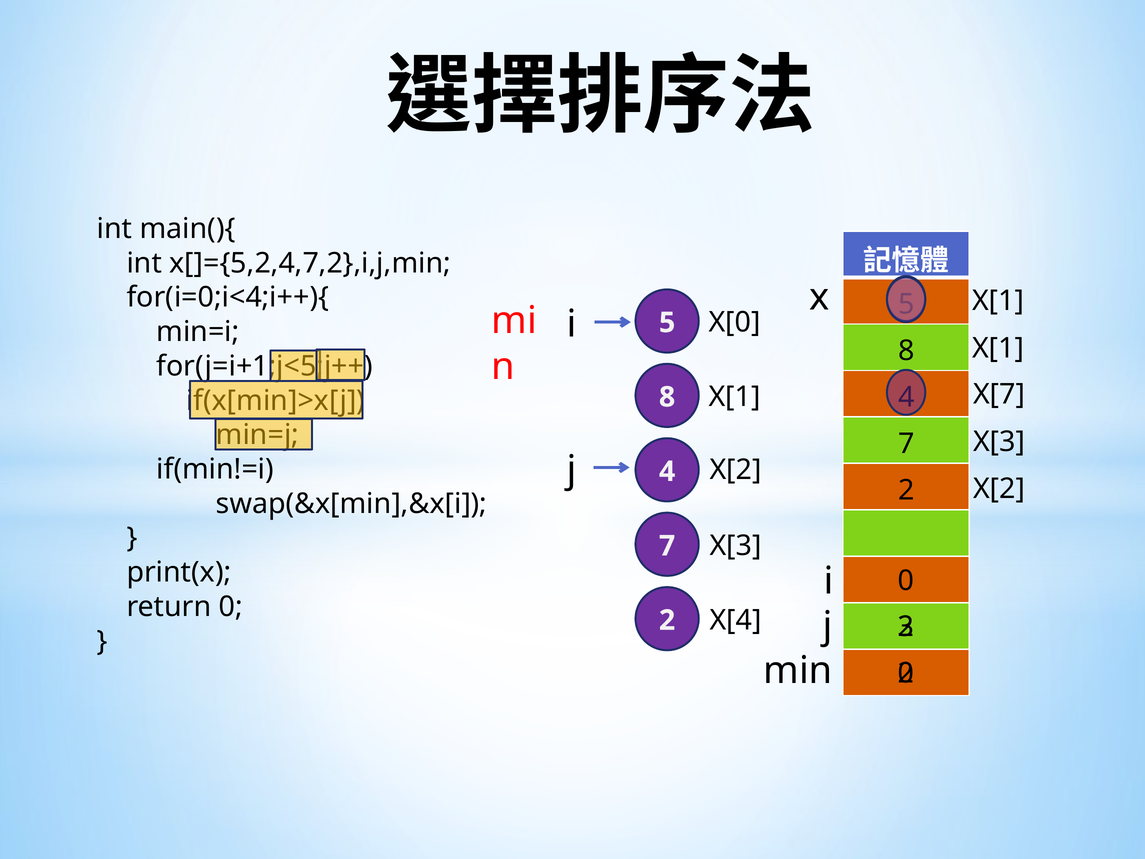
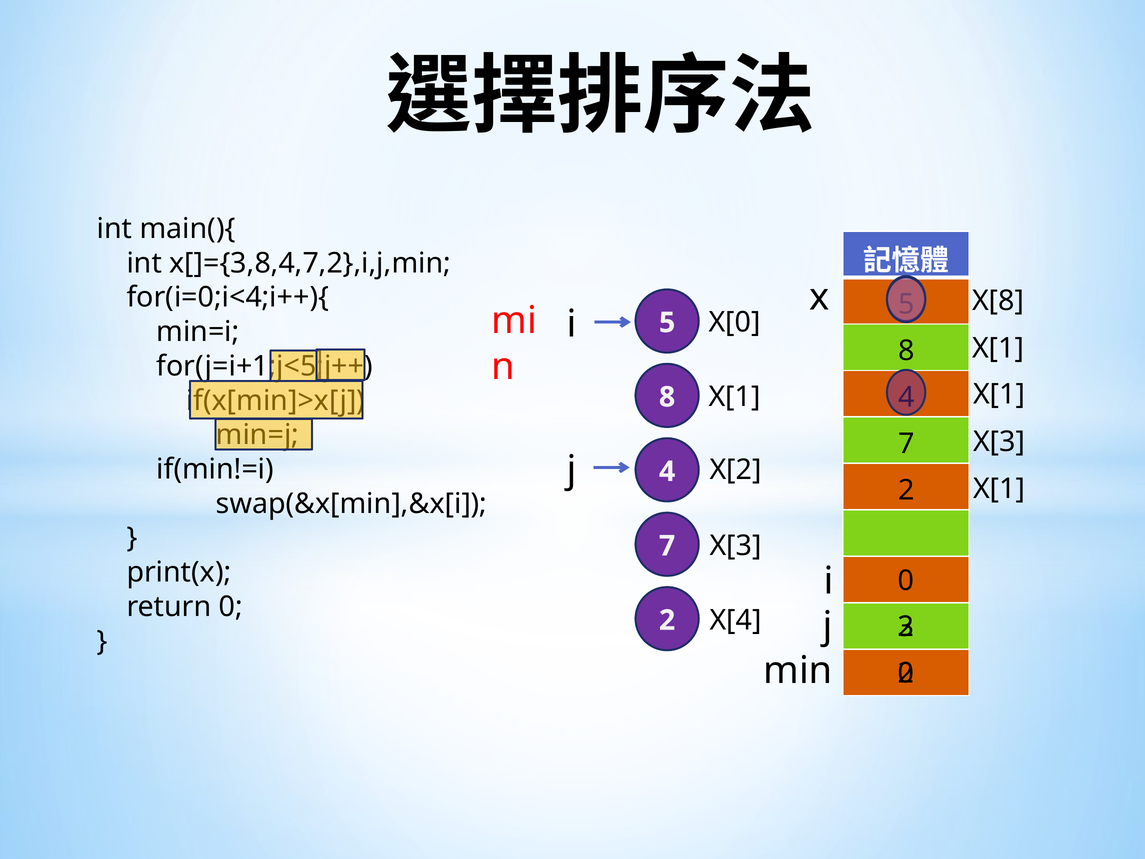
x[]={5,2,4,7,2},i,j,min: x[]={5,2,4,7,2},i,j,min -> x[]={3,8,4,7,2},i,j,min (310, 263)
X[1: X[1 -> X[8 (998, 301)
X[7: X[7 -> X[1 (999, 394)
X[2: X[2 -> X[1 (999, 489)
